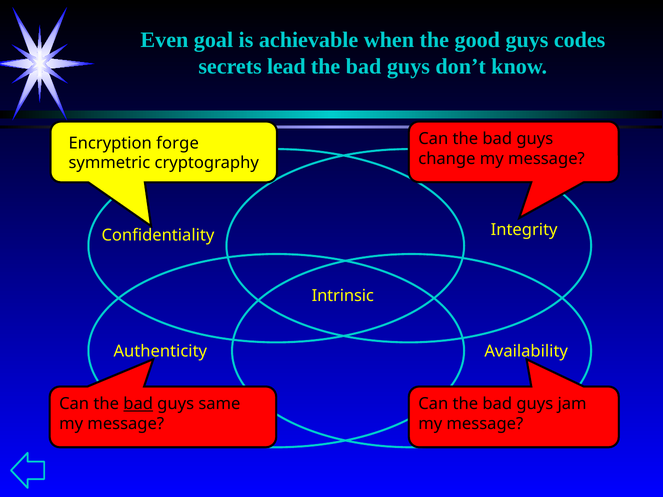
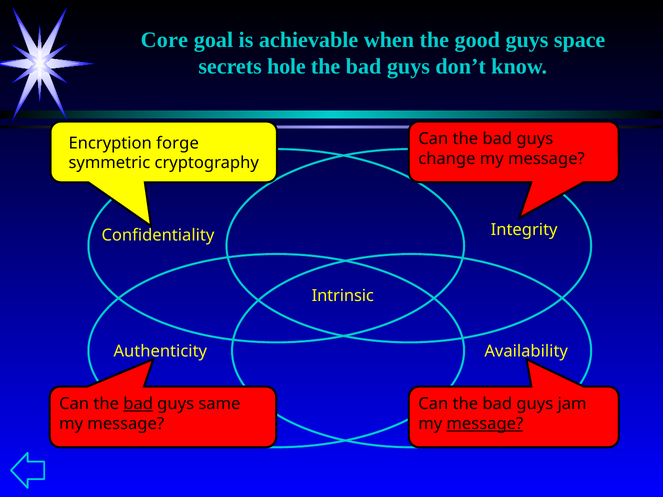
Even: Even -> Core (164, 40)
codes: codes -> space (580, 40)
lead: lead -> hole (286, 67)
message underline: none -> present (485, 424)
